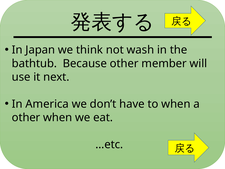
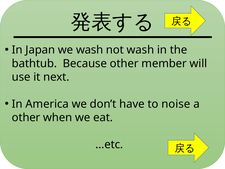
we think: think -> wash (90, 50)
to when: when -> noise (176, 104)
